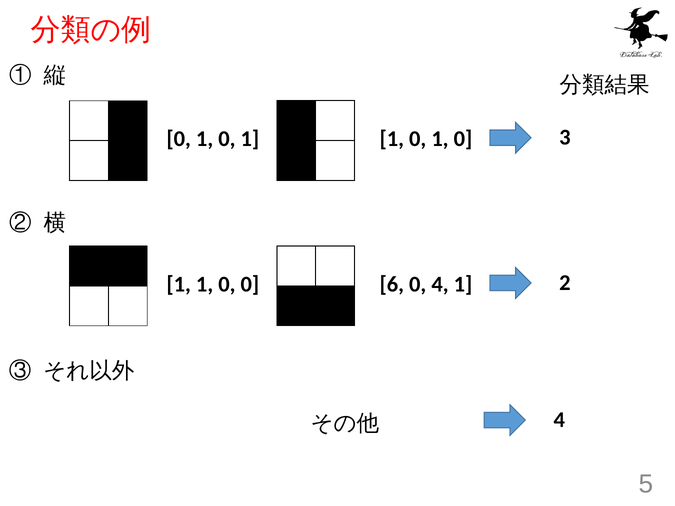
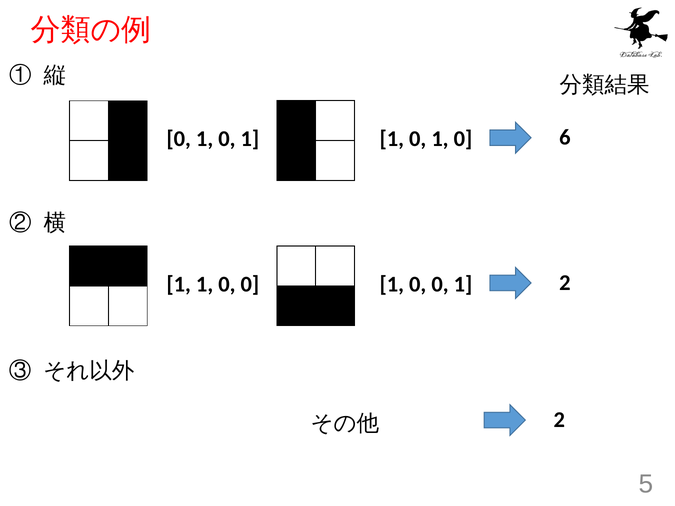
3: 3 -> 6 (565, 138)
6: 6 -> 1 (392, 284)
4: 4 -> 0 (440, 284)
4: 4 -> 2 (559, 420)
